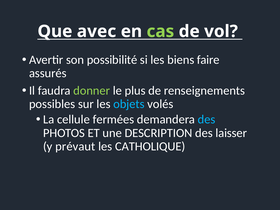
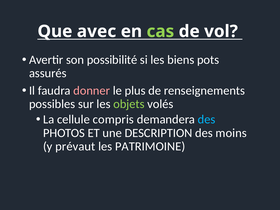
faire: faire -> pots (208, 60)
donner colour: light green -> pink (92, 91)
objets colour: light blue -> light green (129, 104)
fermées: fermées -> compris (113, 119)
laisser: laisser -> moins (231, 133)
CATHOLIQUE: CATHOLIQUE -> PATRIMOINE (150, 146)
